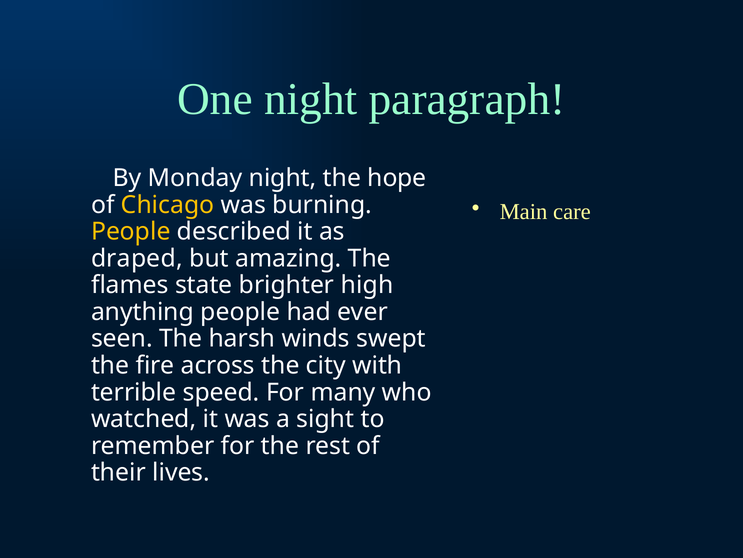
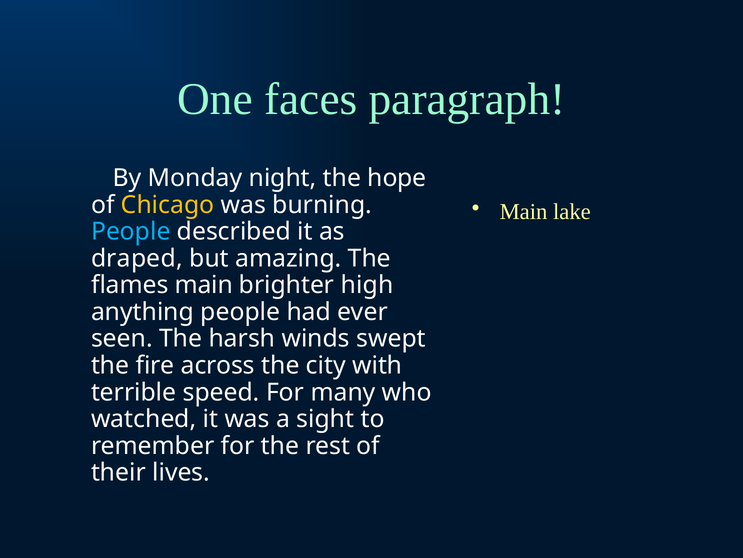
One night: night -> faces (311, 99)
care: care -> lake (572, 212)
People colour: yellow -> light blue (131, 231)
flames state: state -> main (204, 285)
